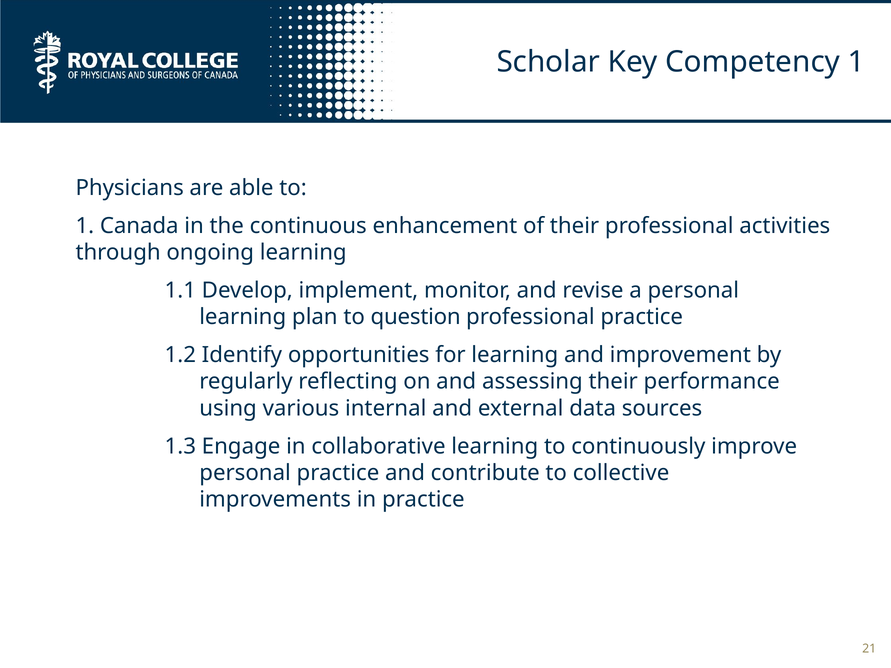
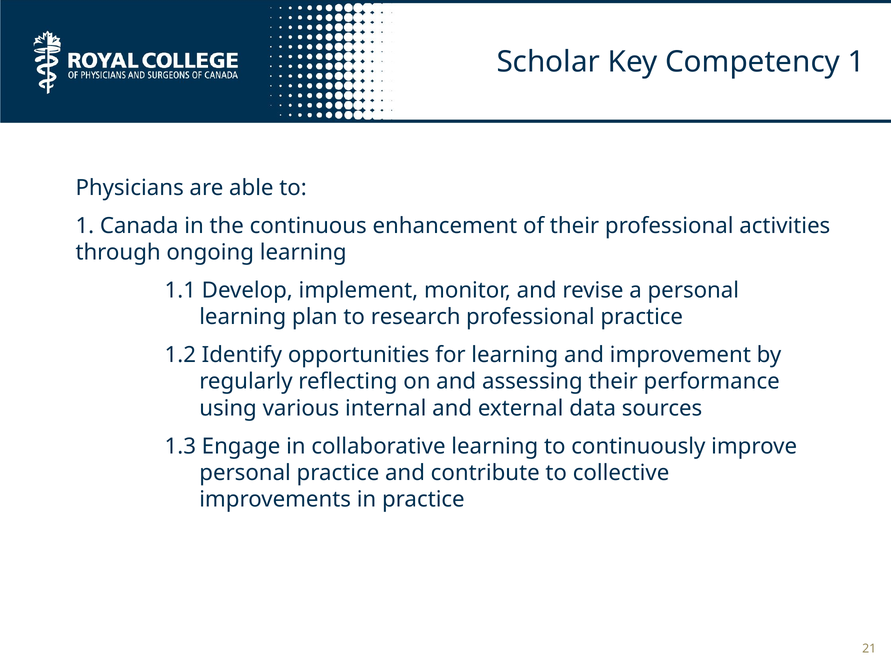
question: question -> research (416, 317)
